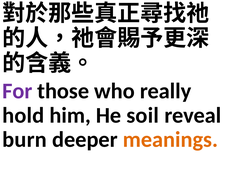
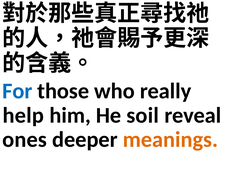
For colour: purple -> blue (17, 91)
hold: hold -> help (23, 115)
burn: burn -> ones (25, 139)
